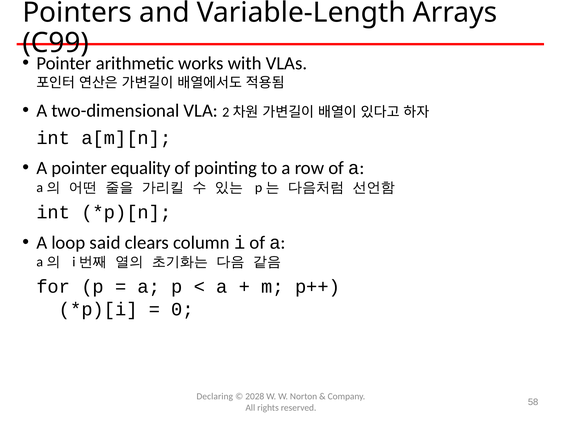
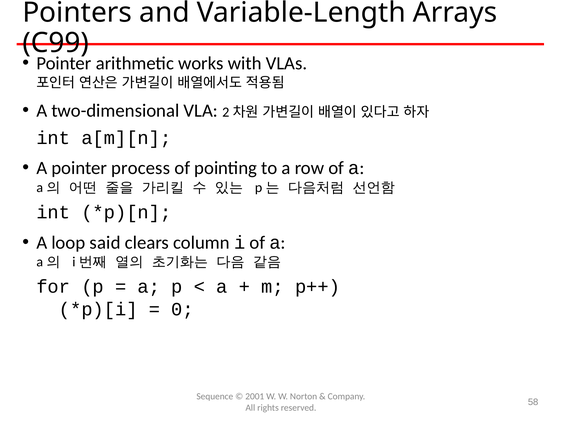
equality: equality -> process (141, 168)
Declaring: Declaring -> Sequence (215, 397)
2028: 2028 -> 2001 (255, 397)
